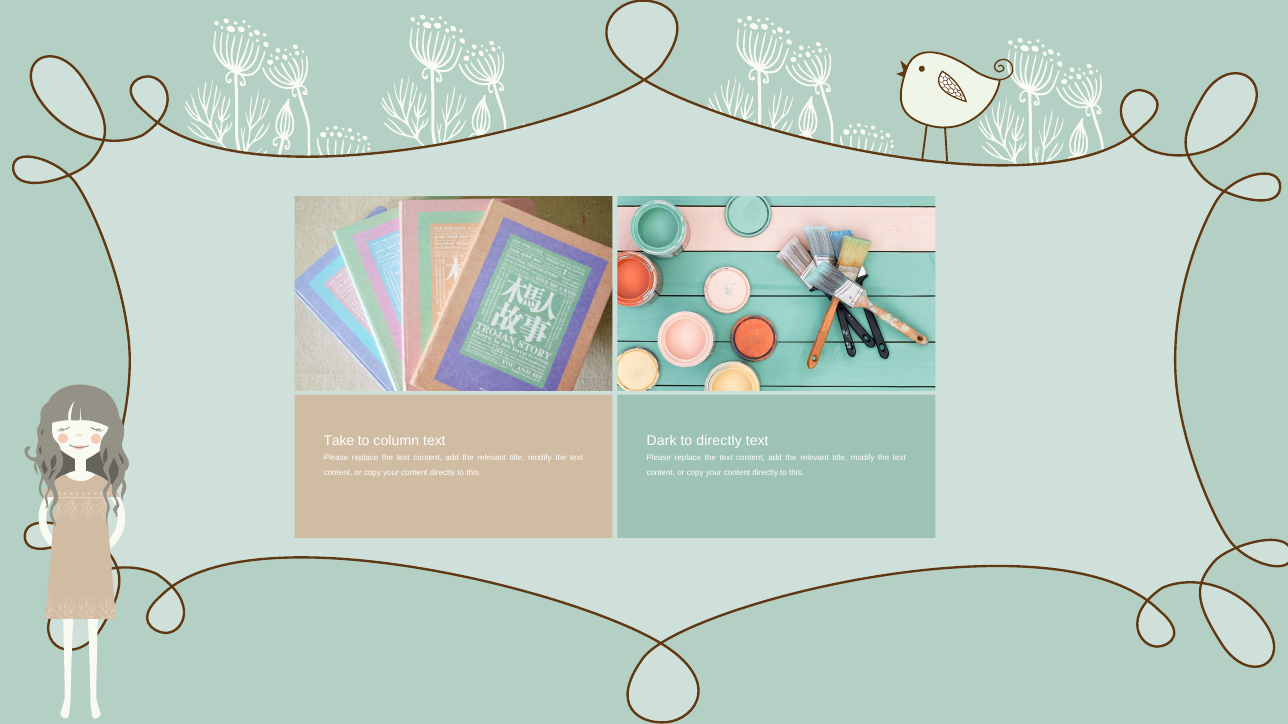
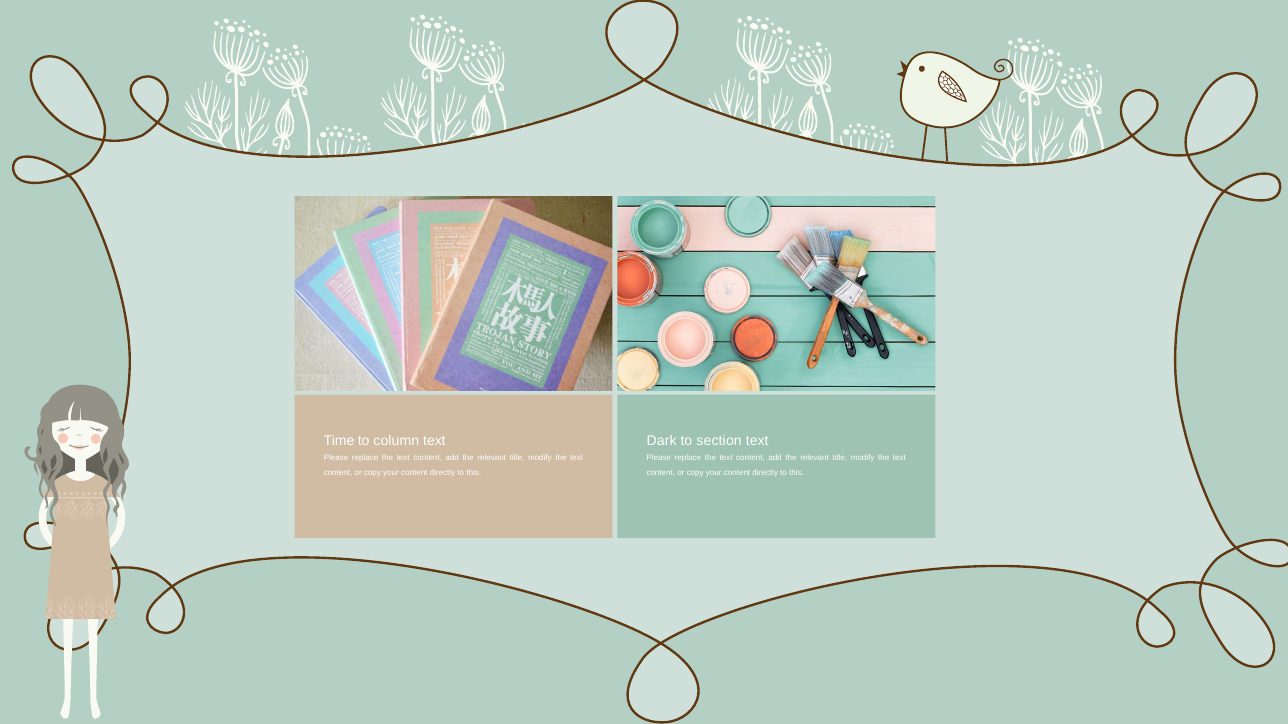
Take: Take -> Time (339, 441)
to directly: directly -> section (719, 441)
